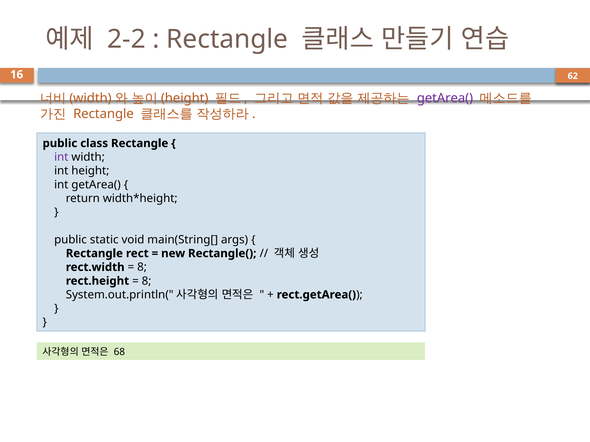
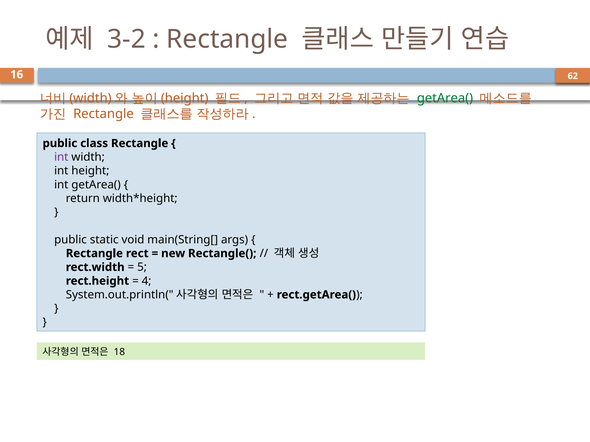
2-2: 2-2 -> 3-2 (126, 39)
getArea( colour: purple -> green (445, 98)
8: 8 -> 5 (142, 267)
8: 8 -> 4 (147, 281)
68: 68 -> 18 (119, 352)
